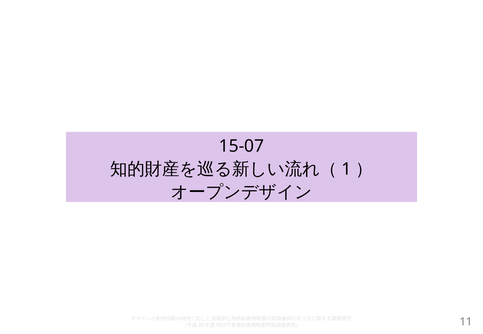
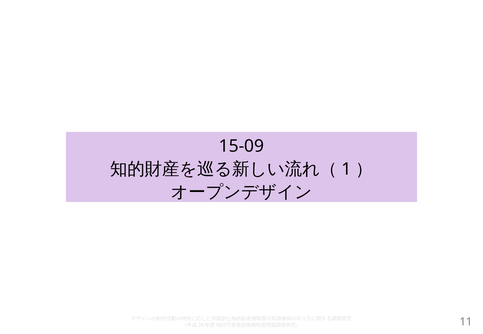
15-07: 15-07 -> 15-09 (241, 146)
